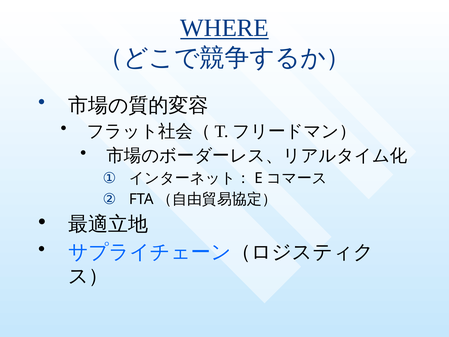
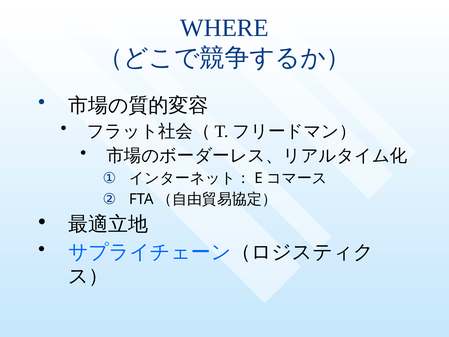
WHERE underline: present -> none (225, 28)
